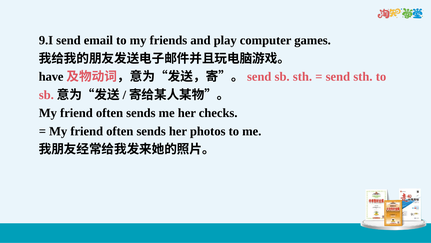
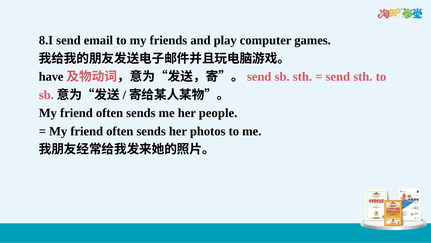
9.I: 9.I -> 8.I (46, 40)
checks: checks -> people (218, 113)
